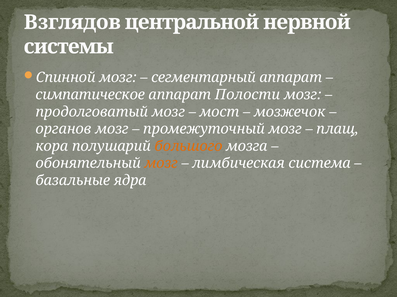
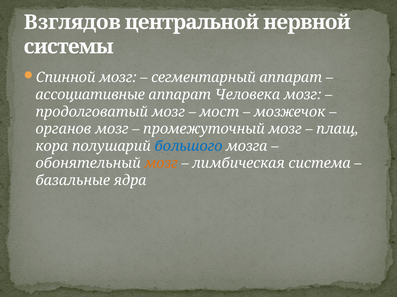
симпатическое: симпатическое -> ассоциативные (90, 95)
Полости: Полости -> Человека (248, 95)
большого colour: orange -> blue (189, 146)
